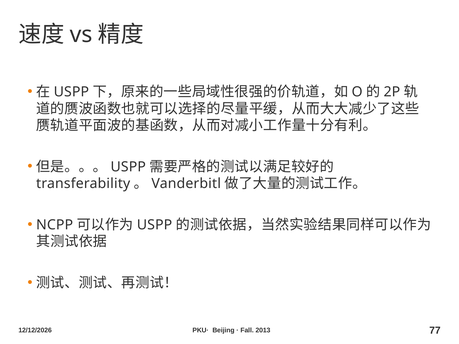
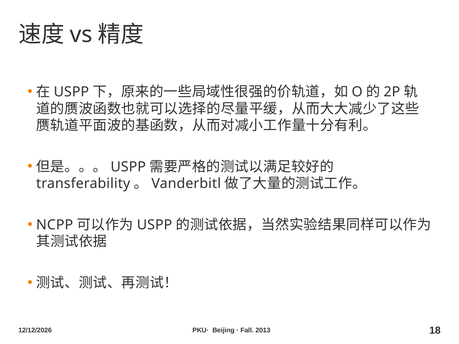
77: 77 -> 18 (435, 331)
